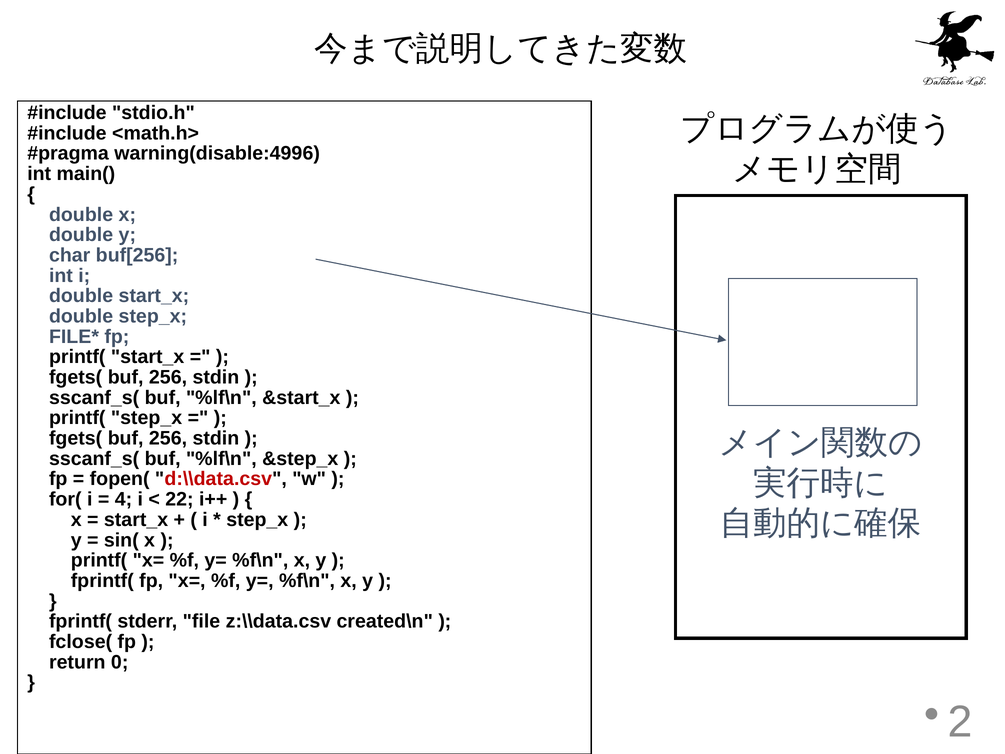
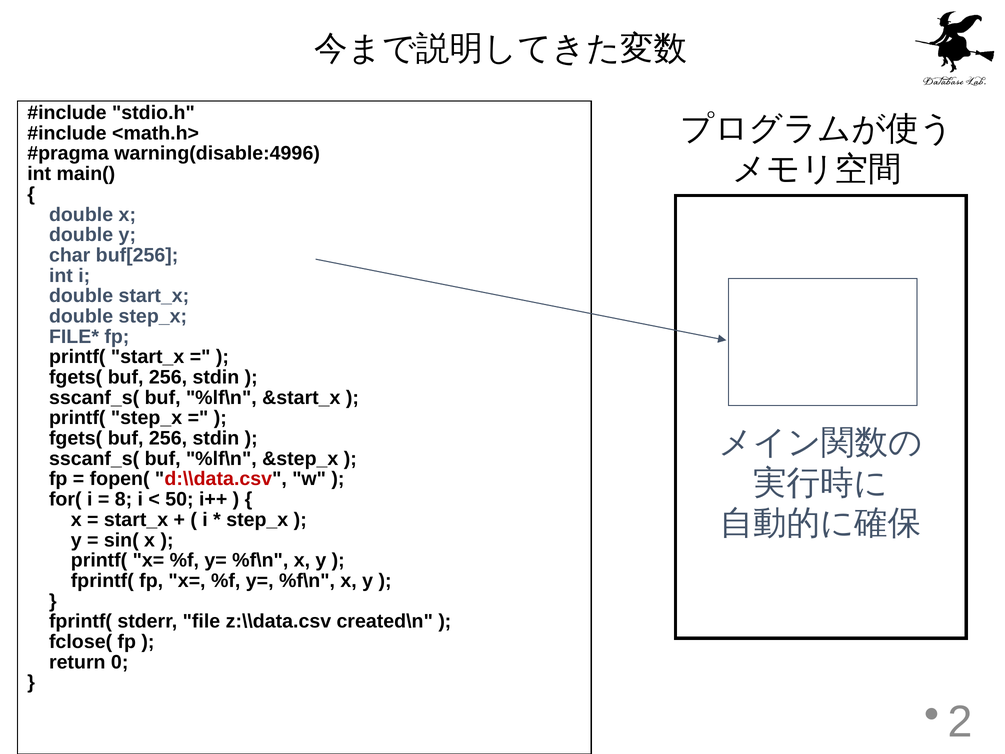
4: 4 -> 8 (123, 499)
22: 22 -> 50 (179, 499)
